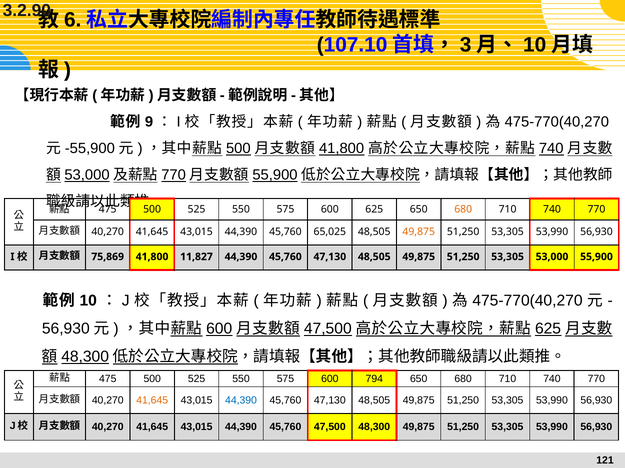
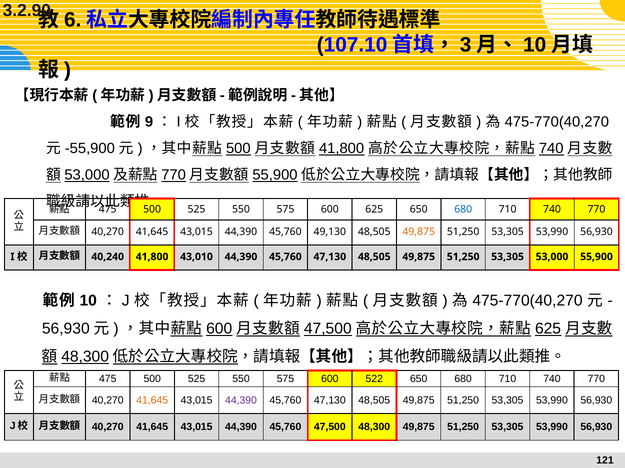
680 colour: orange -> blue (463, 210)
65,025: 65,025 -> 49,130 (330, 232)
75,869: 75,869 -> 40,240 (108, 257)
11,827: 11,827 -> 43,010 (196, 257)
794: 794 -> 522 (374, 379)
44,390 colour: blue -> purple (241, 401)
